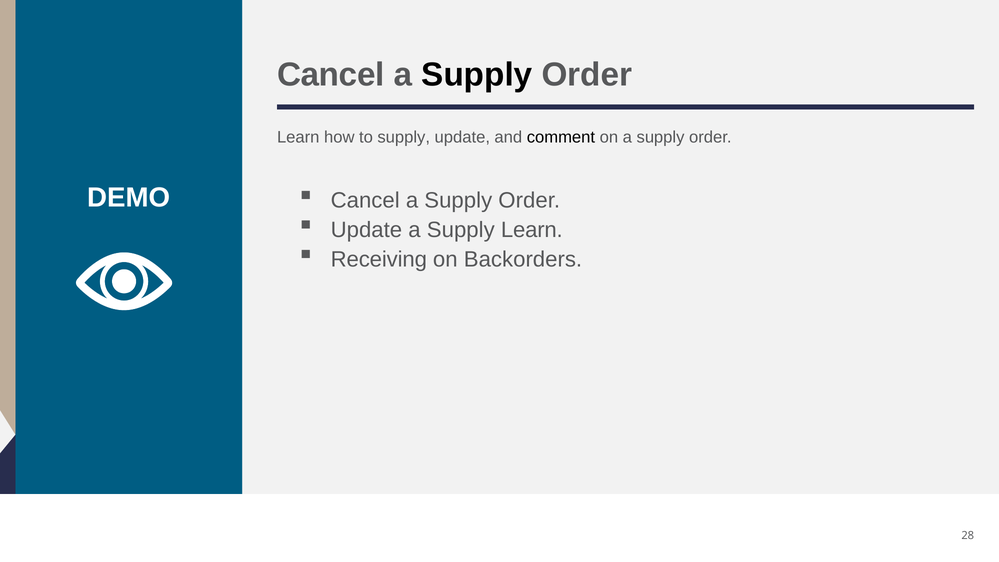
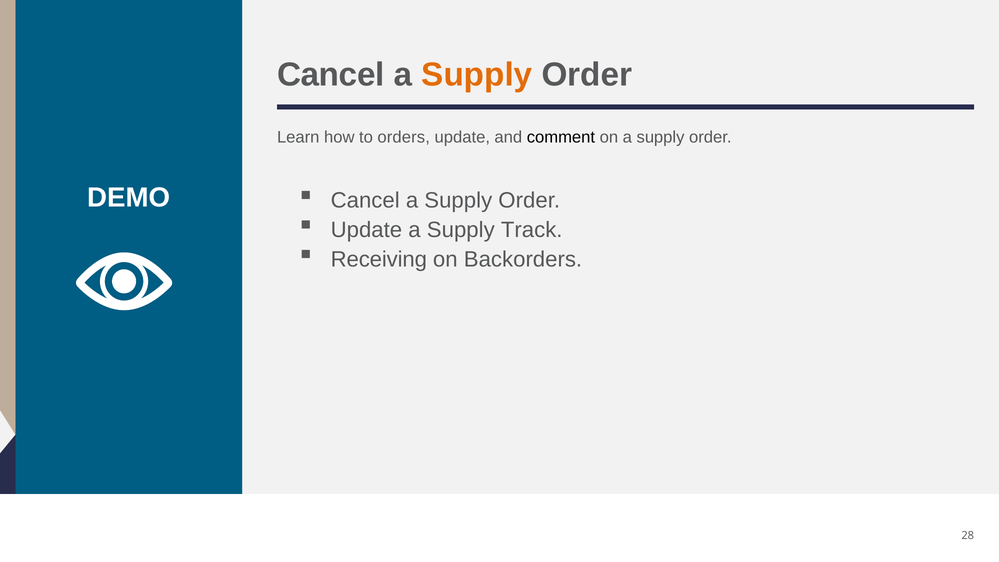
Supply colour: black -> orange (477, 75)
to supply: supply -> orders (404, 137)
Supply Learn: Learn -> Track (532, 230)
